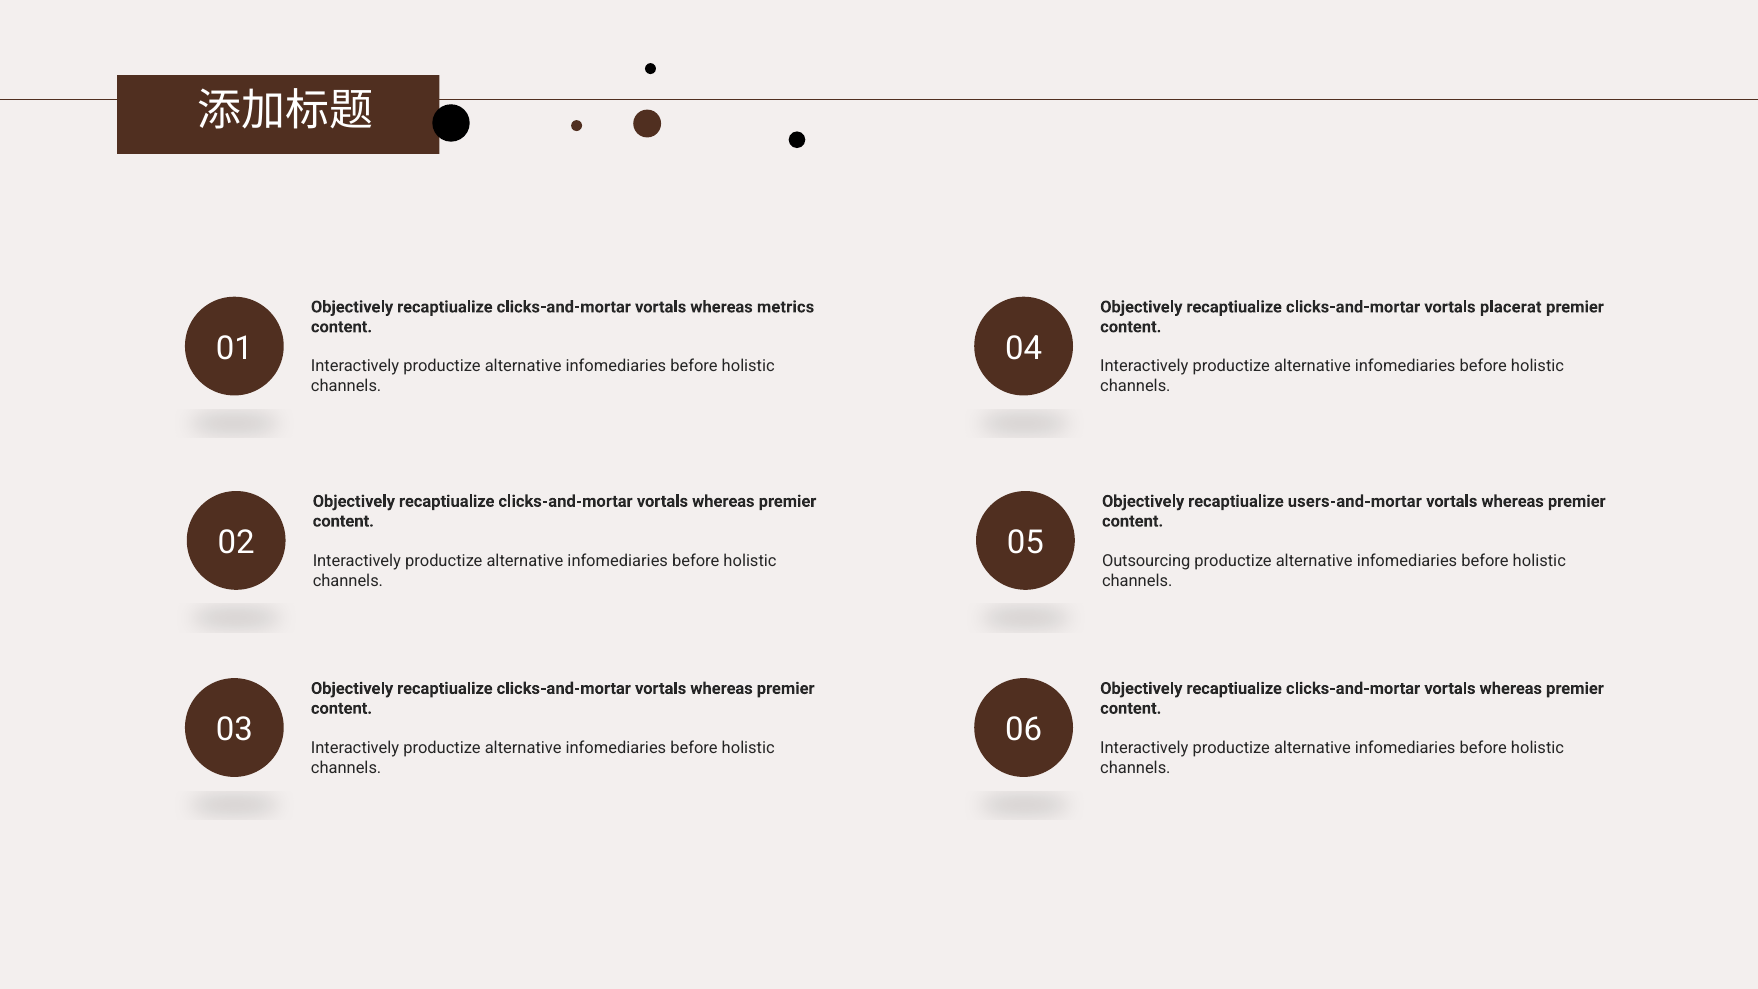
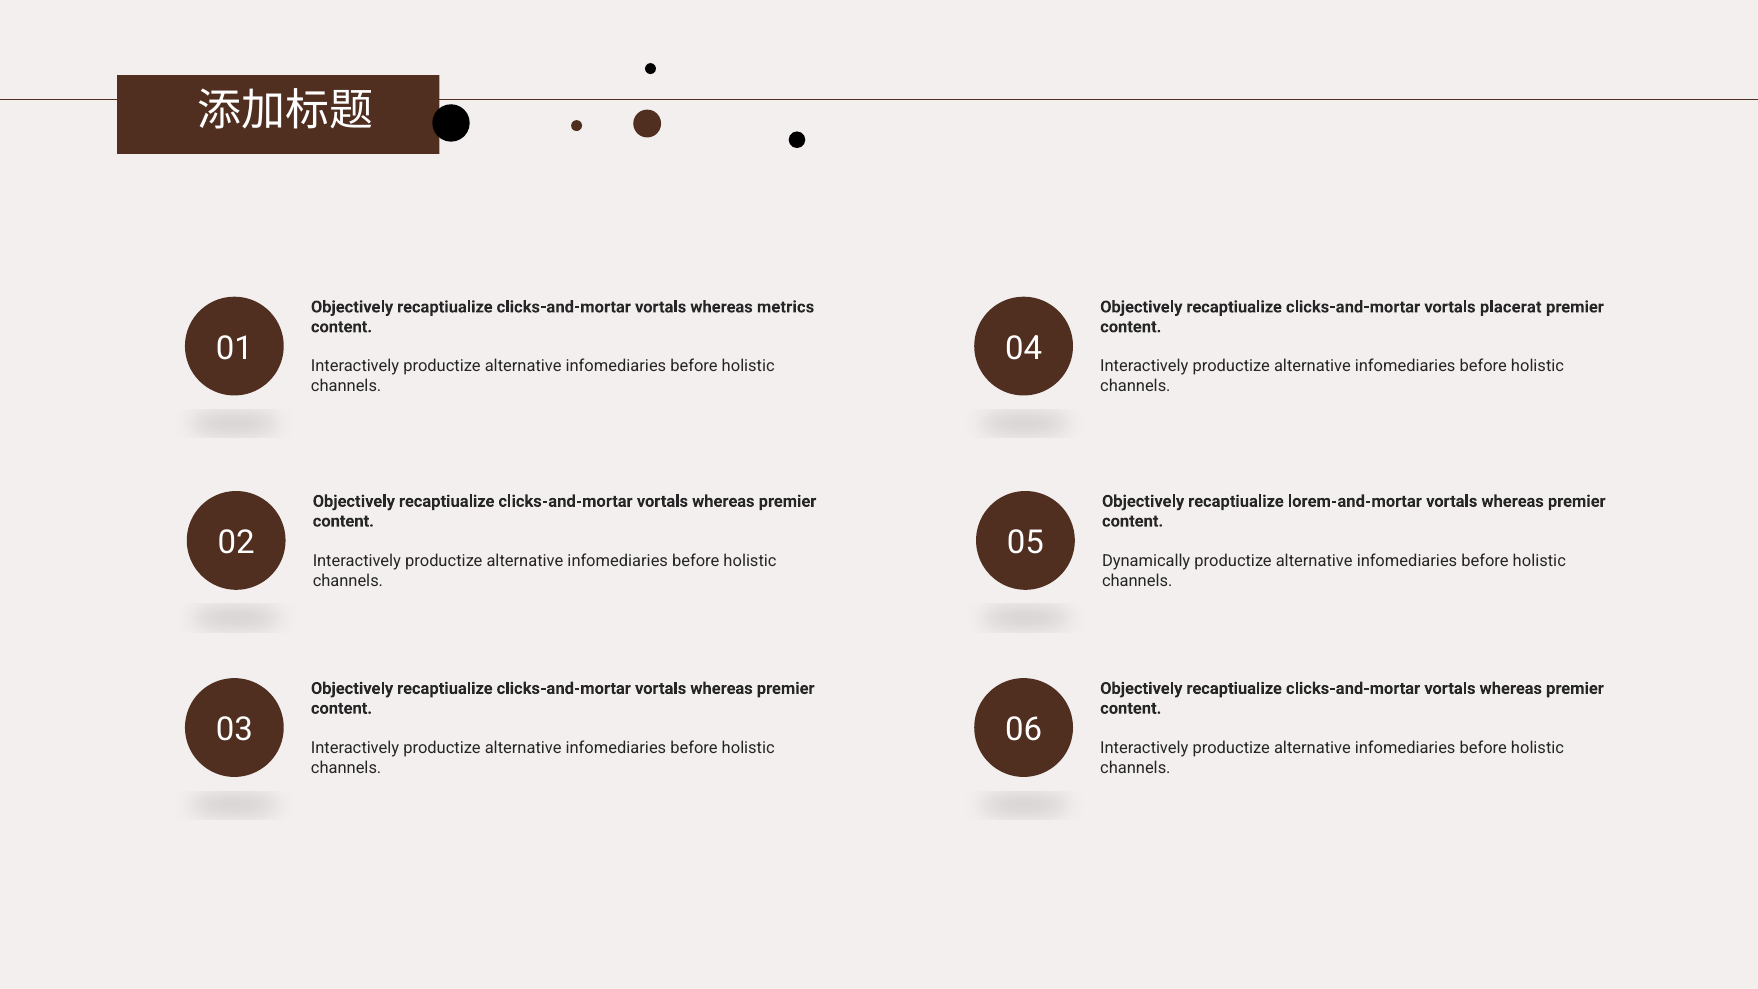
users-and-mortar: users-and-mortar -> lorem-and-mortar (1355, 501)
Outsourcing: Outsourcing -> Dynamically (1146, 561)
